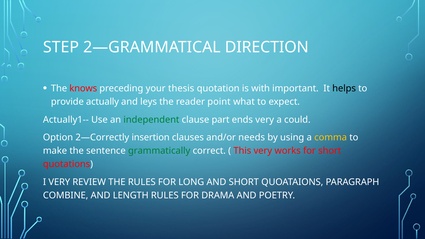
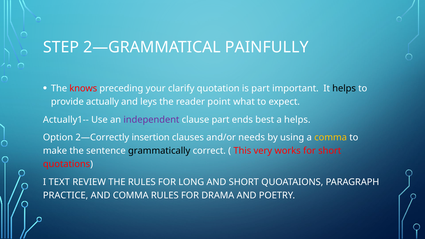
DIRECTION: DIRECTION -> PAINFULLY (267, 47)
thesis: thesis -> clarify (181, 88)
is with: with -> part (260, 88)
independent colour: green -> purple (151, 120)
ends very: very -> best (265, 120)
a could: could -> helps (297, 120)
grammatically colour: green -> black (159, 151)
I VERY: VERY -> TEXT (59, 182)
COMBINE: COMBINE -> PRACTICE (66, 195)
AND LENGTH: LENGTH -> COMMA (131, 195)
